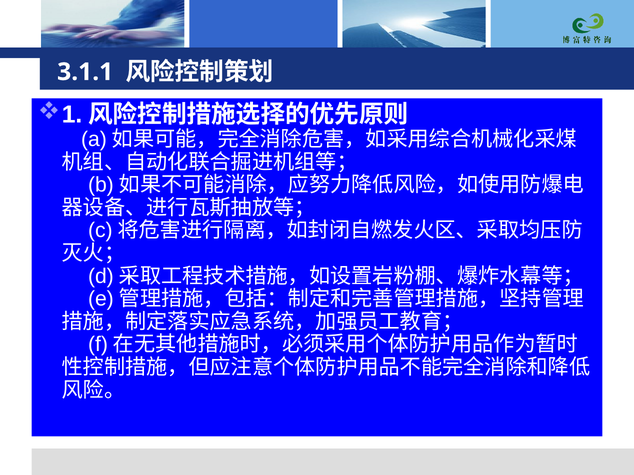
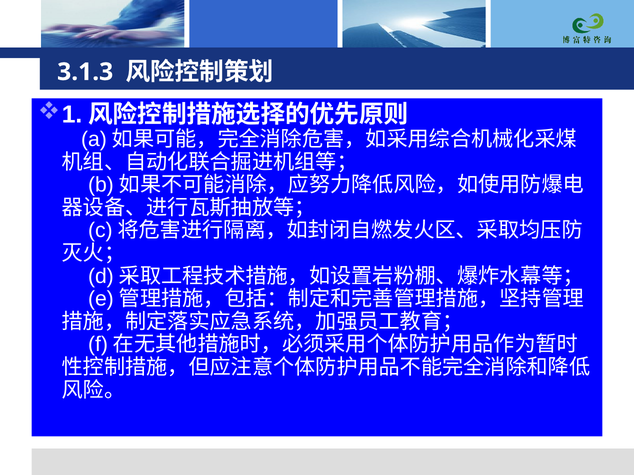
3.1.1: 3.1.1 -> 3.1.3 (85, 72)
